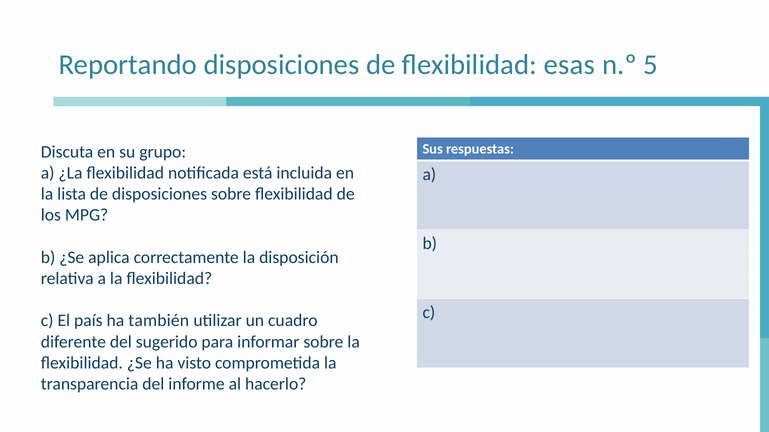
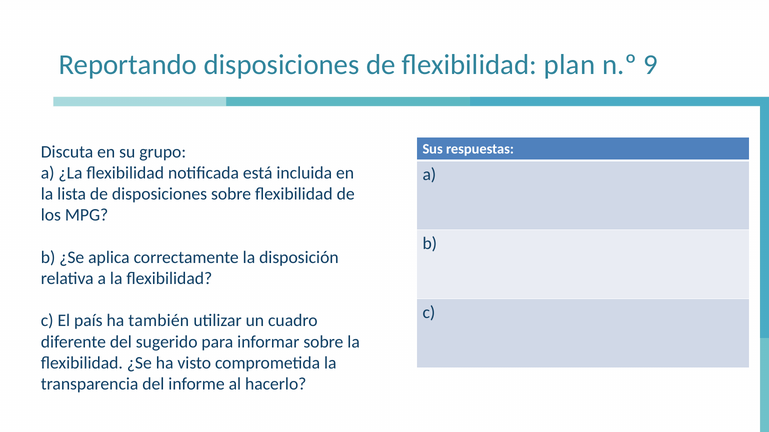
esas: esas -> plan (569, 65)
5: 5 -> 9 (651, 65)
